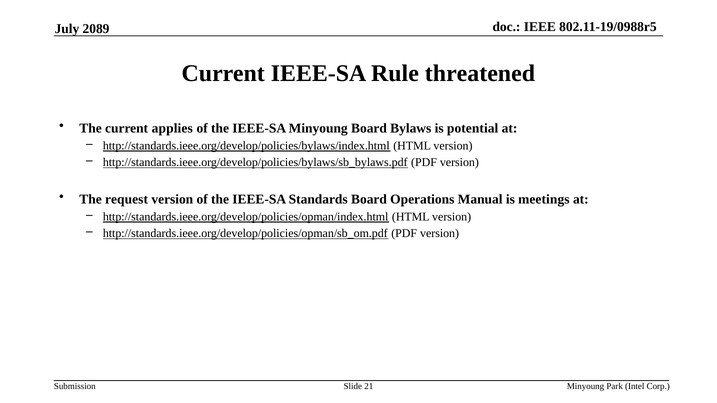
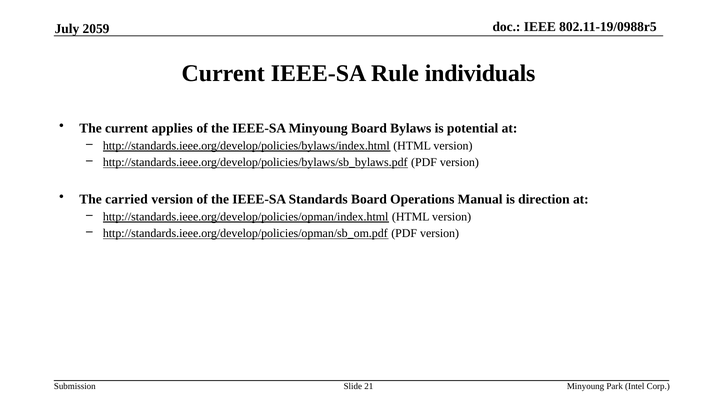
2089: 2089 -> 2059 (96, 29)
threatened: threatened -> individuals (480, 73)
request: request -> carried (126, 199)
meetings: meetings -> direction (544, 199)
